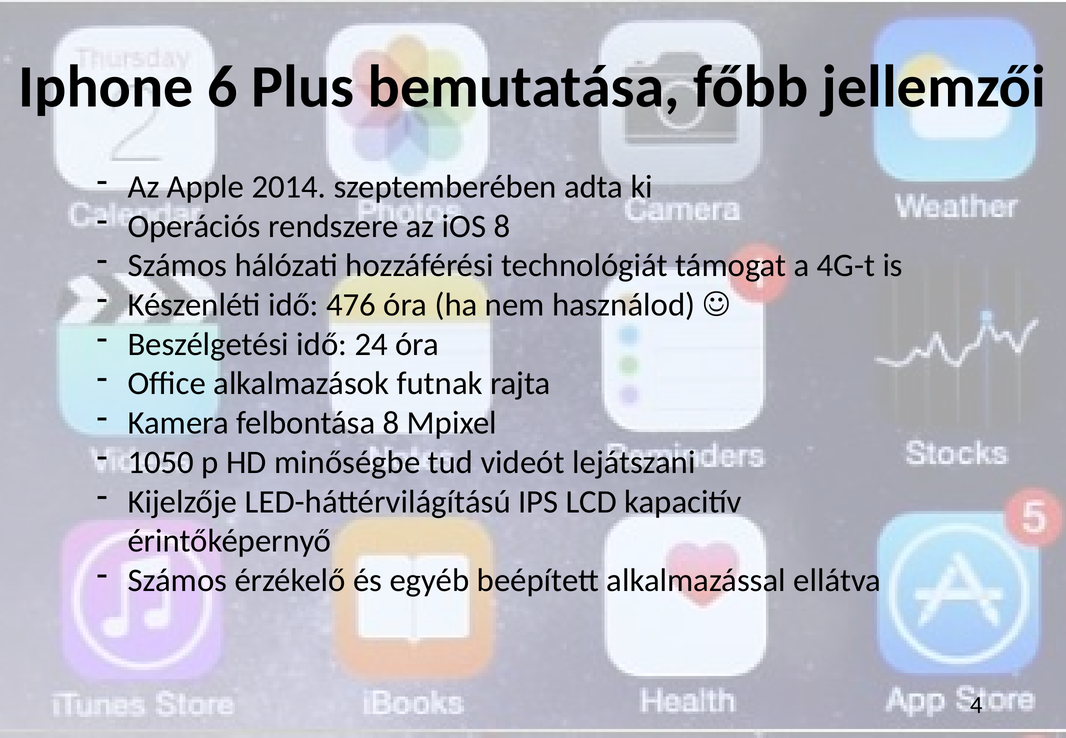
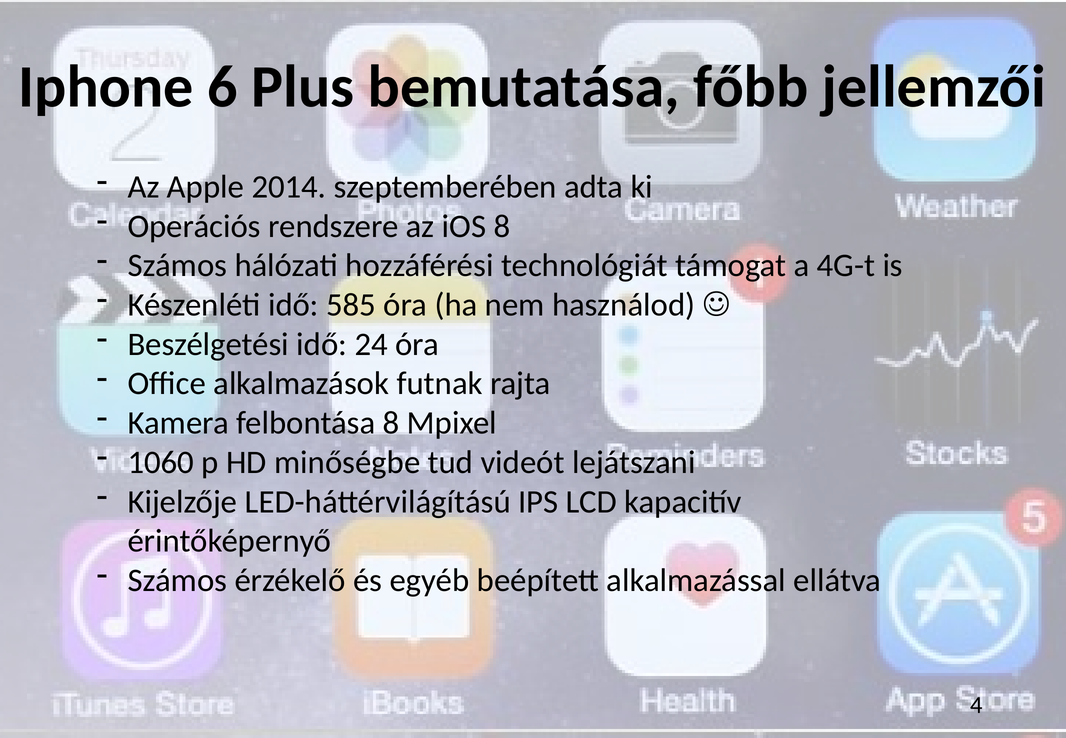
476: 476 -> 585 (351, 305)
1050: 1050 -> 1060 (161, 462)
